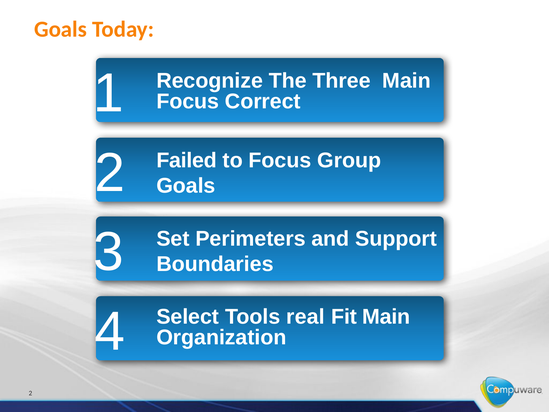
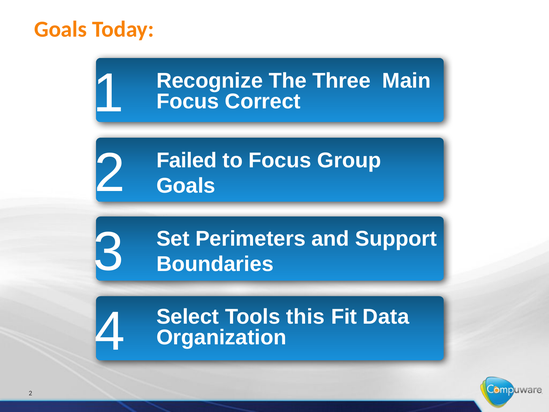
real: real -> this (306, 317)
Fit Main: Main -> Data (386, 317)
